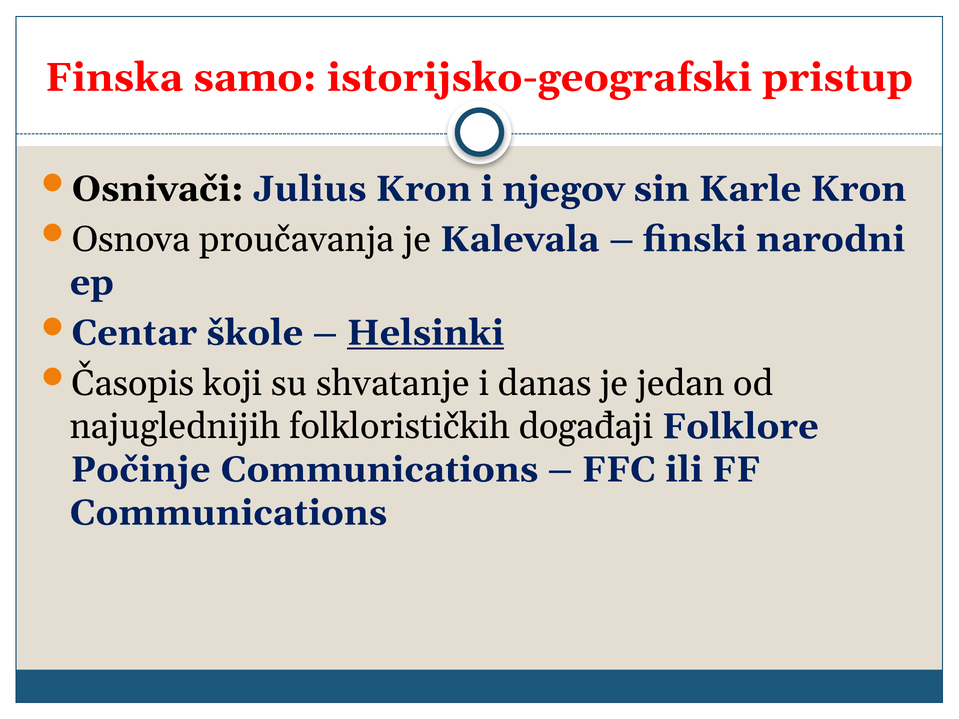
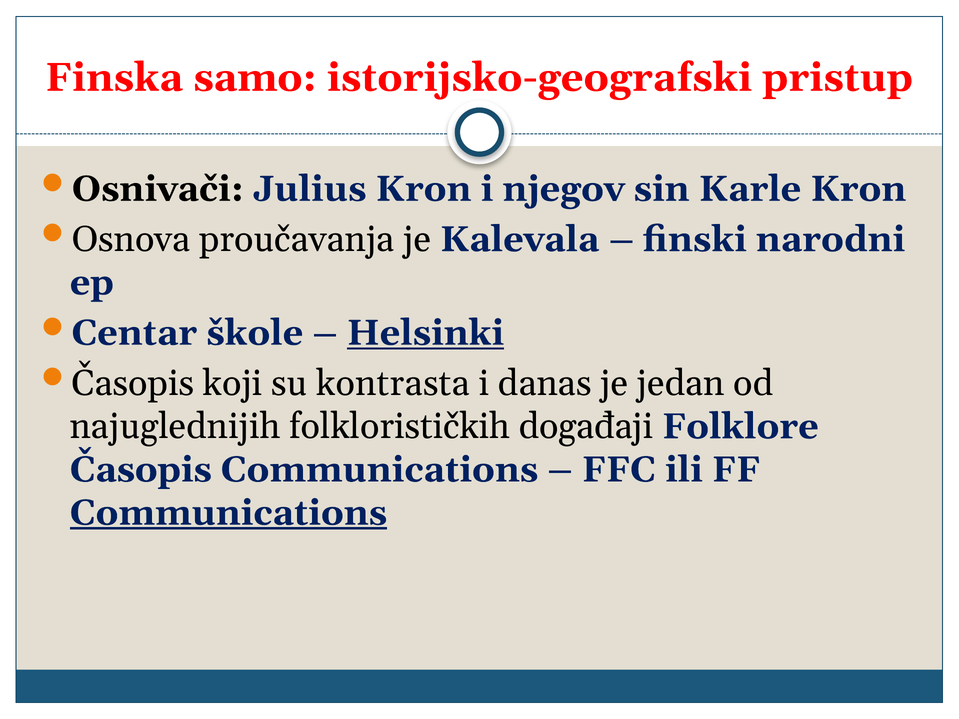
shvatanje: shvatanje -> kontrasta (393, 383)
Počinje: Počinje -> Časopis (141, 470)
Communications underline: none -> present (228, 513)
